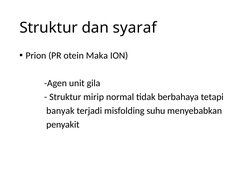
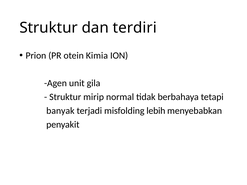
syaraf: syaraf -> terdiri (135, 28)
Maka: Maka -> Kimia (97, 56)
suhu: suhu -> lebih (156, 111)
